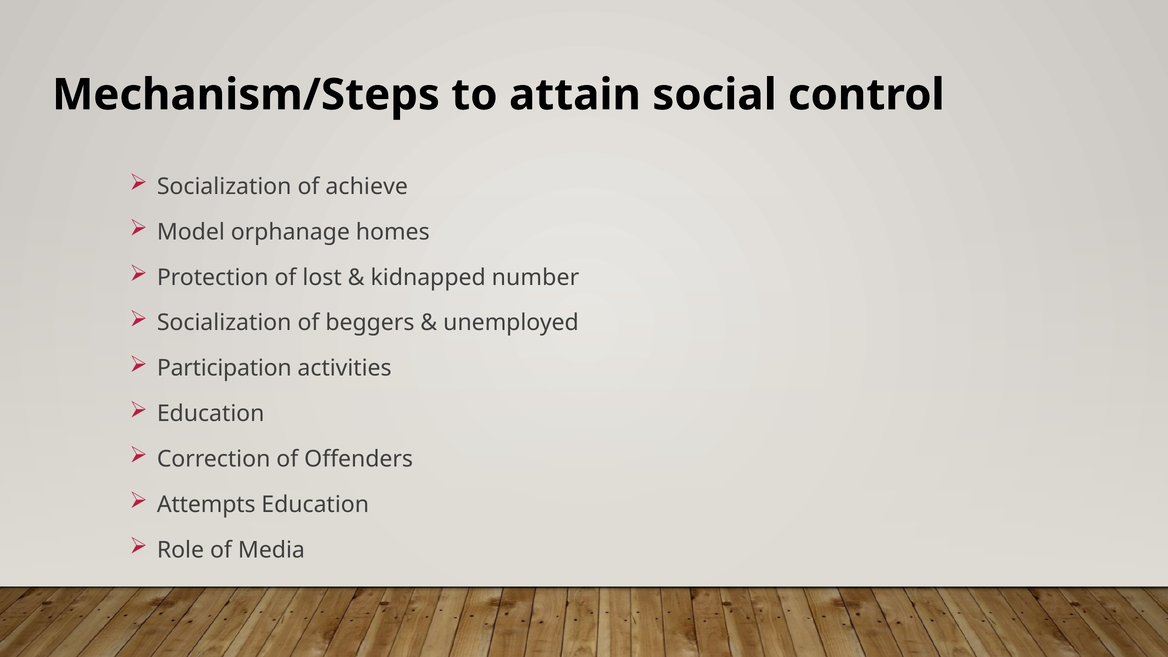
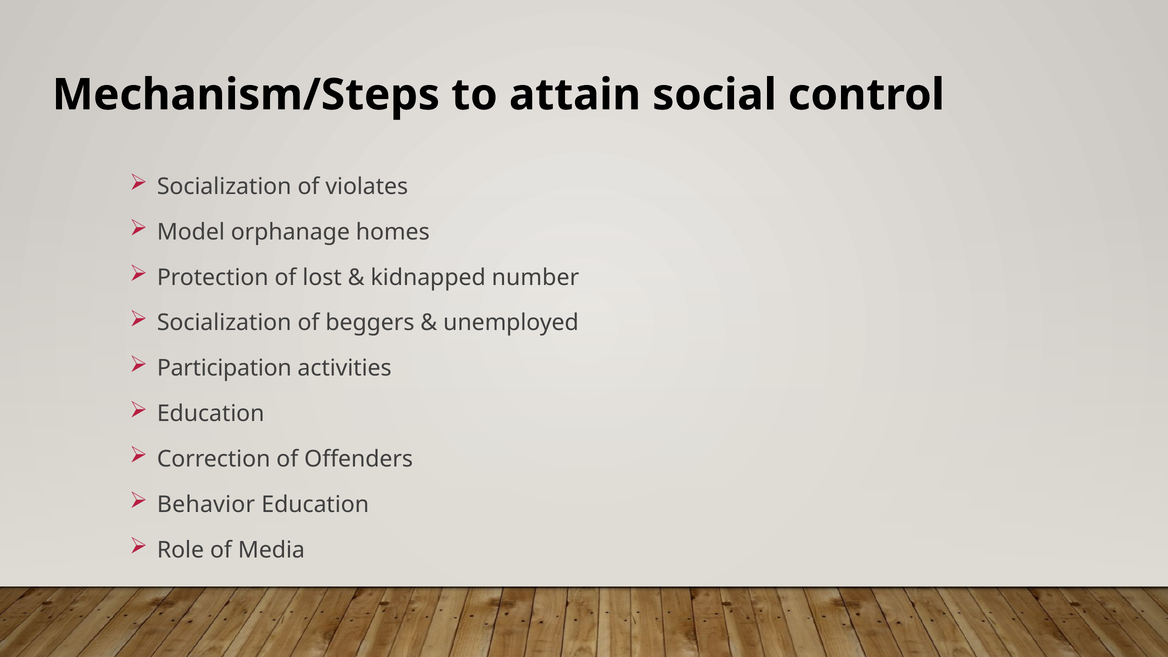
achieve: achieve -> violates (367, 187)
Attempts: Attempts -> Behavior (206, 505)
